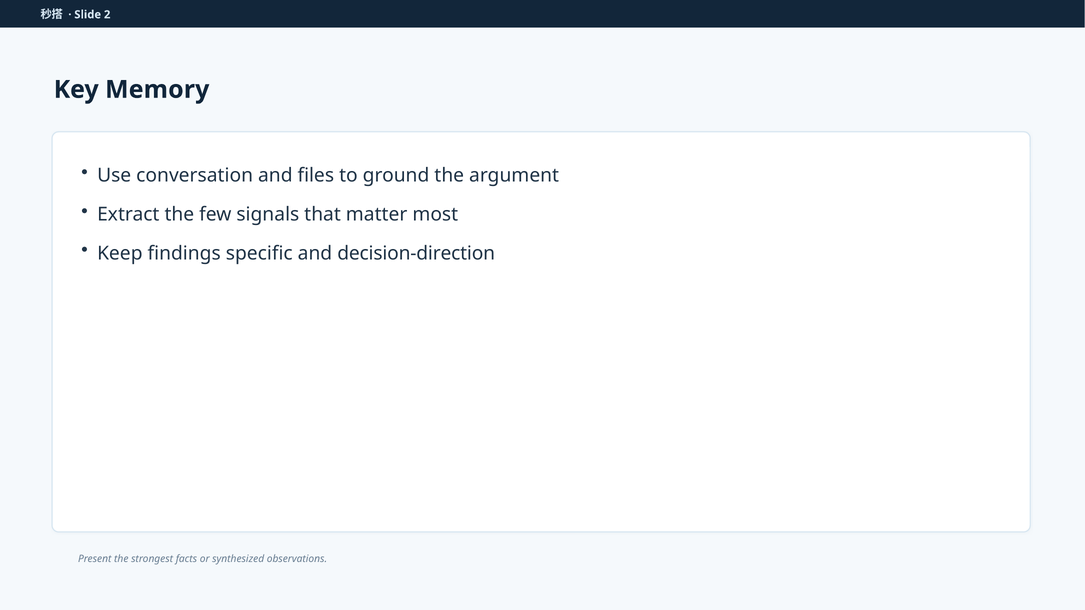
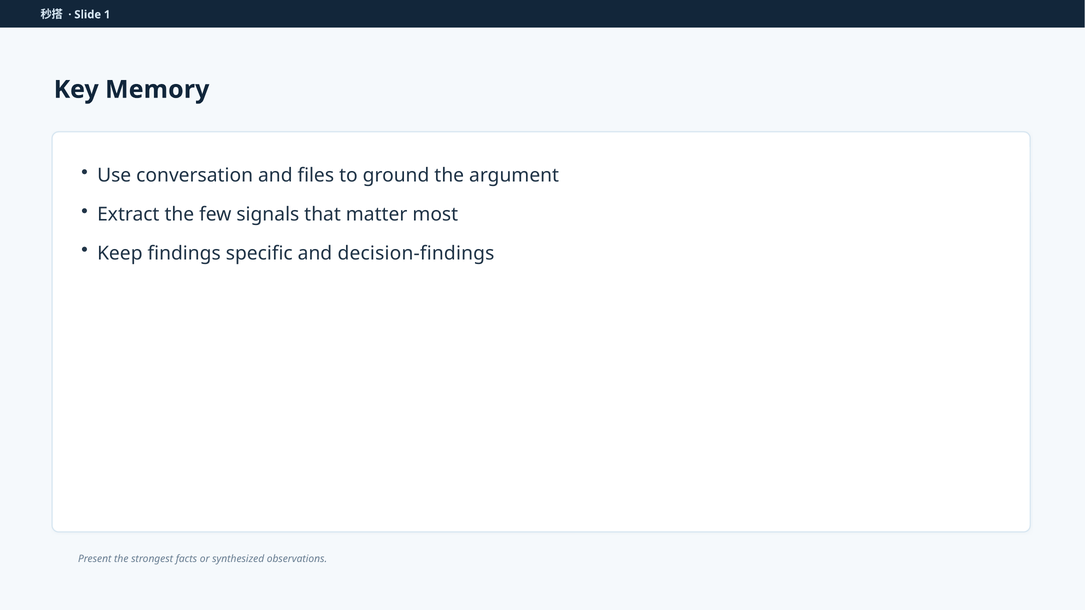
2: 2 -> 1 (107, 15)
decision-direction: decision-direction -> decision-findings (416, 253)
